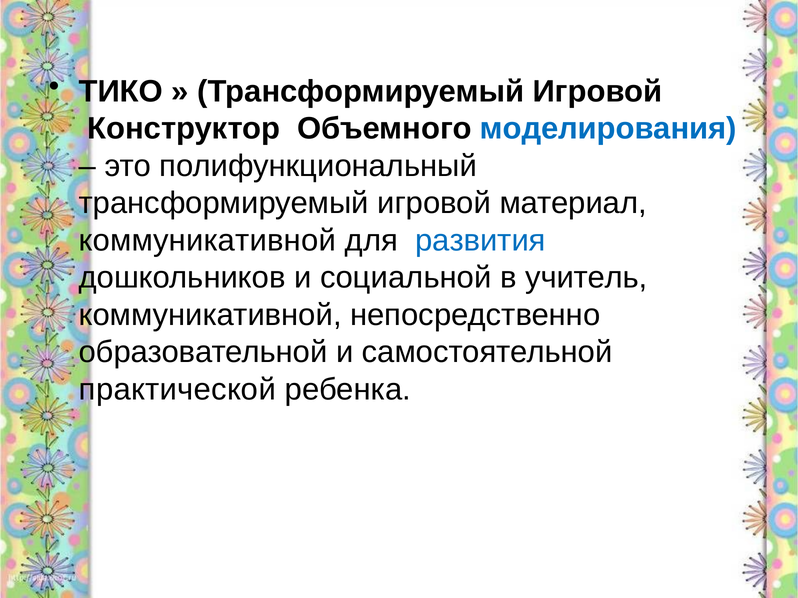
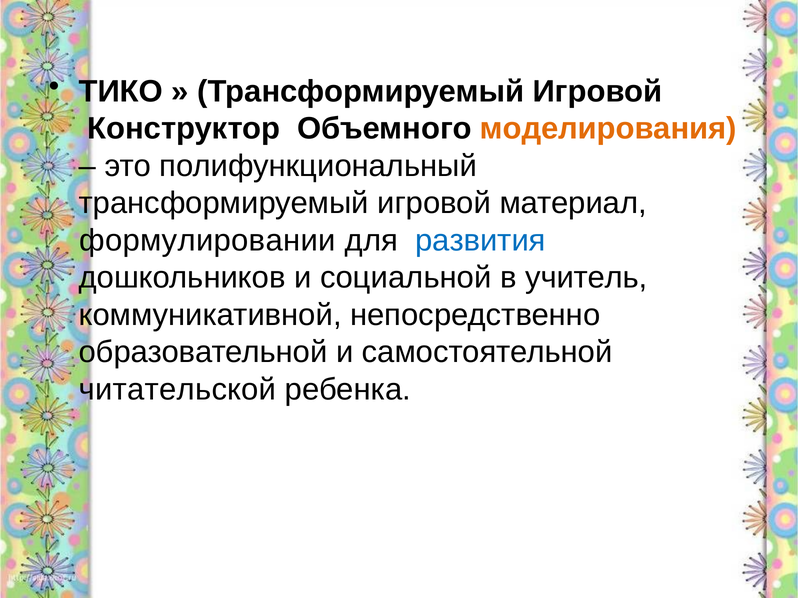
моделирования colour: blue -> orange (608, 129)
коммуникативной: коммуникативной -> формулировании (207, 241)
практической: практической -> читательской (177, 390)
